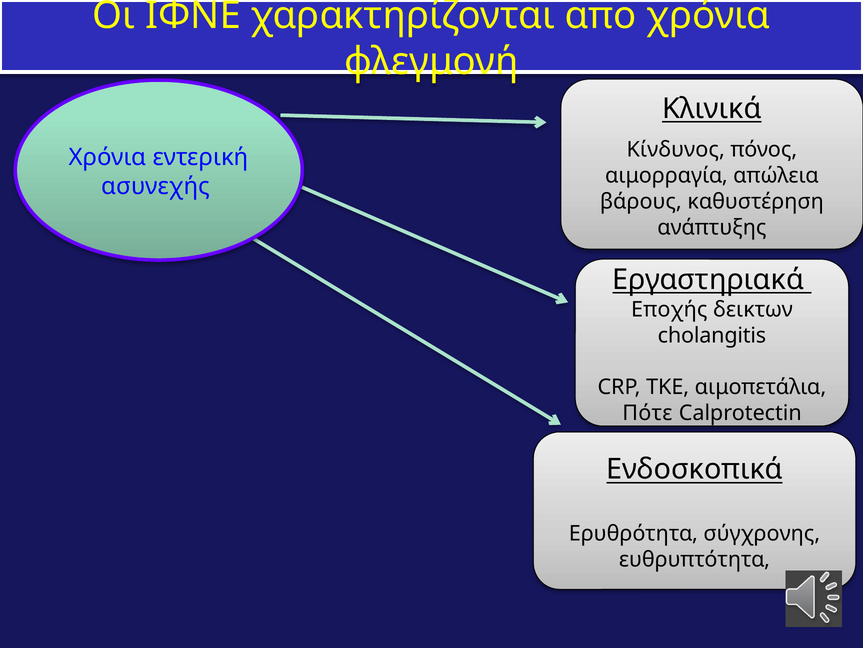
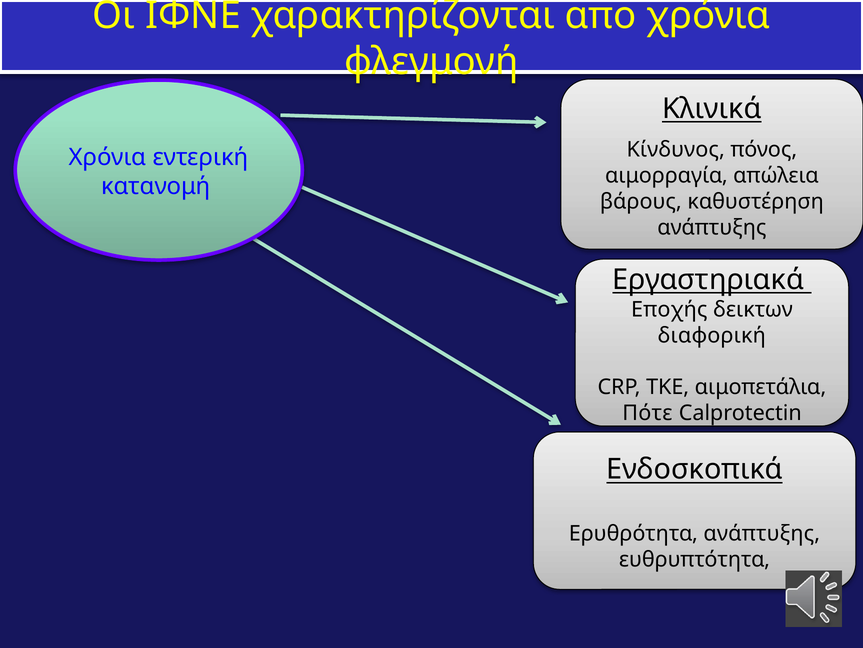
ασυνεχής: ασυνεχής -> κατανομή (156, 186)
cholangitis: cholangitis -> διαφορική (712, 335)
Ερυθρότητα σύγχρονης: σύγχρονης -> ανάπτυξης (762, 533)
